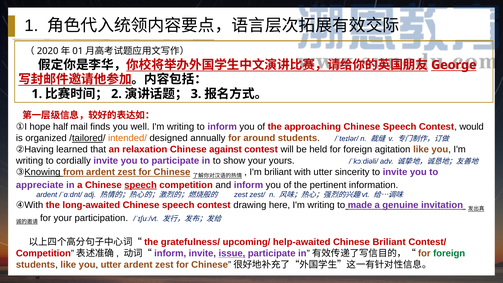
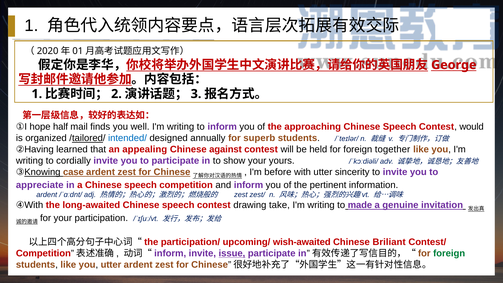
intended/ colour: orange -> blue (127, 138)
around: around -> superb (259, 138)
relaxation: relaxation -> appealing (145, 149)
agitation: agitation -> together (393, 149)
from: from -> case (73, 172)
I'm briliant: briliant -> before (278, 172)
speech underline: present -> none (141, 185)
here: here -> take (279, 205)
gratefulness/: gratefulness/ -> participation/ (190, 242)
help-awaited: help-awaited -> wish-awaited (302, 242)
